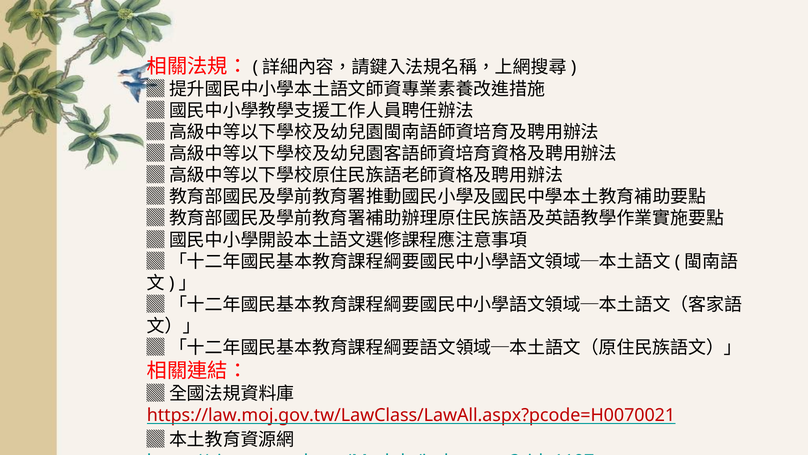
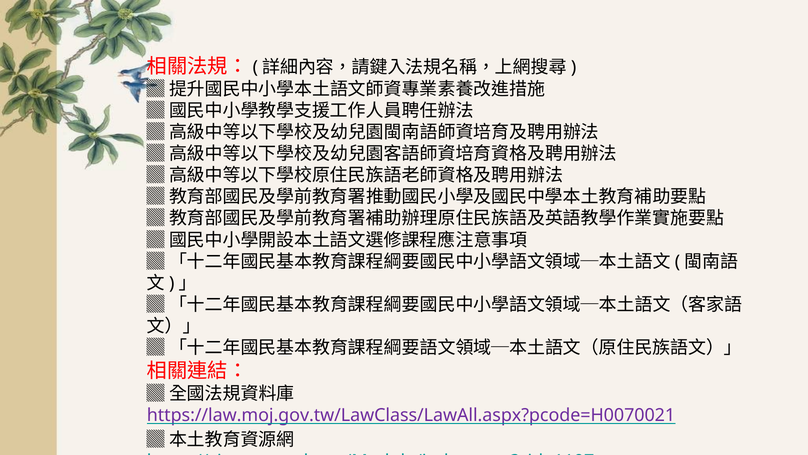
https://law.moj.gov.tw/LawClass/LawAll.aspx?pcode=H0070021 colour: red -> purple (411, 415)
